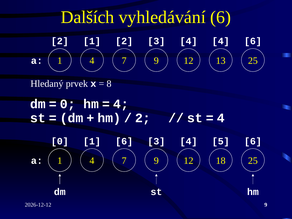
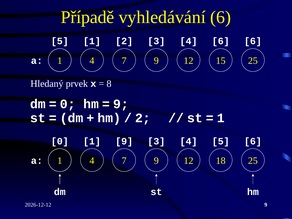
Dalších: Dalších -> Případě (88, 17)
2: 2 -> 5 (60, 41)
4 4: 4 -> 6 (221, 41)
13: 13 -> 15 (221, 61)
4: 4 -> 9 (121, 104)
4: 4 -> 1 (221, 118)
1 6: 6 -> 9 (124, 141)
